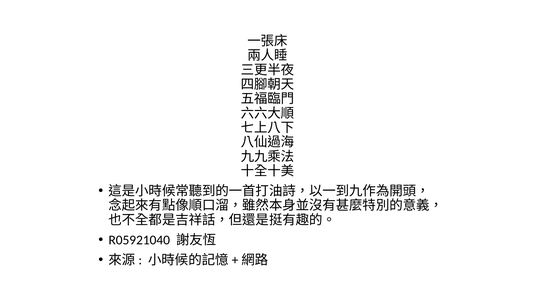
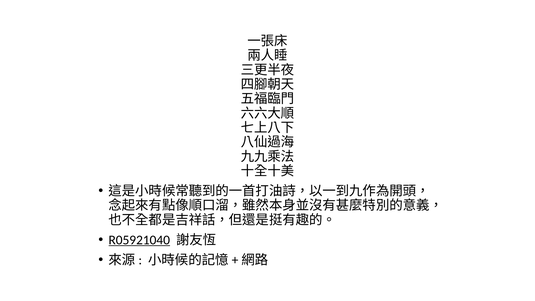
R05921040 underline: none -> present (139, 240)
